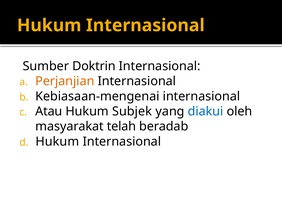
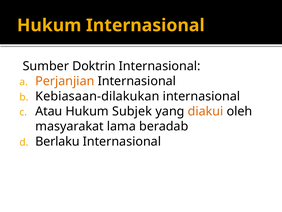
Kebiasaan-mengenai: Kebiasaan-mengenai -> Kebiasaan-dilakukan (97, 96)
diakui colour: blue -> orange (206, 111)
telah: telah -> lama (121, 126)
Hukum: Hukum -> Berlaku (57, 141)
